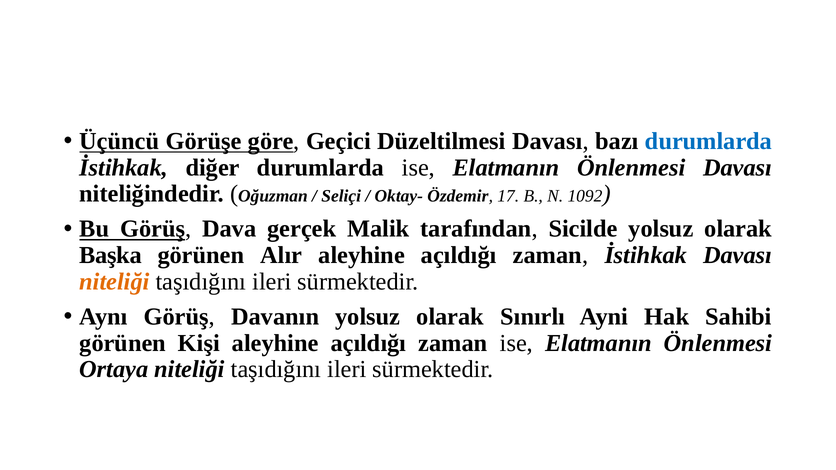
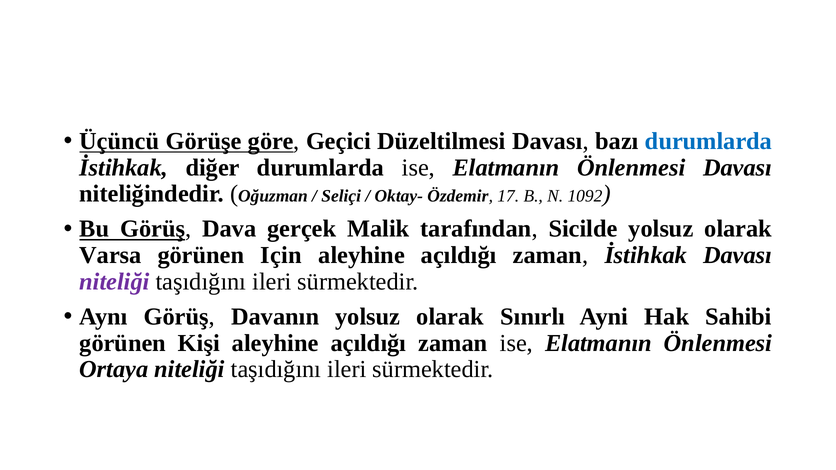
Başka: Başka -> Varsa (110, 255)
Alır: Alır -> Için (281, 255)
niteliği colour: orange -> purple (115, 282)
